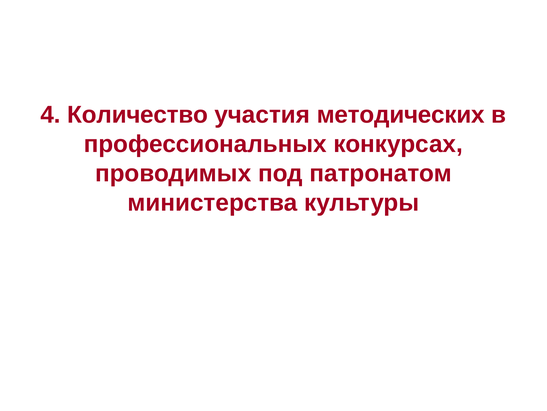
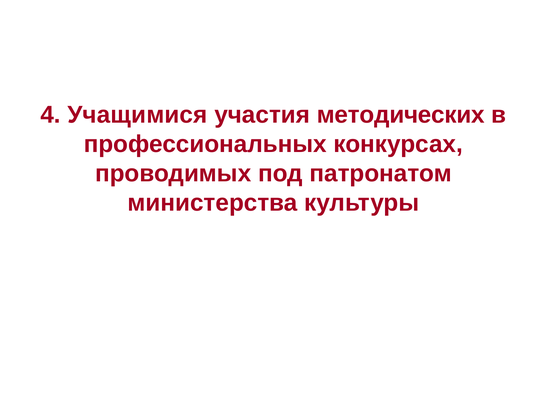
Количество: Количество -> Учащимися (137, 115)
